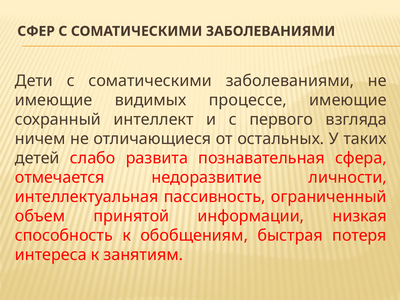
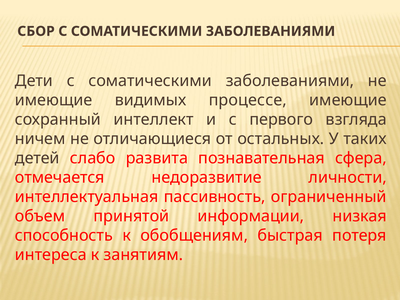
СФЕР: СФЕР -> СБОР (36, 31)
